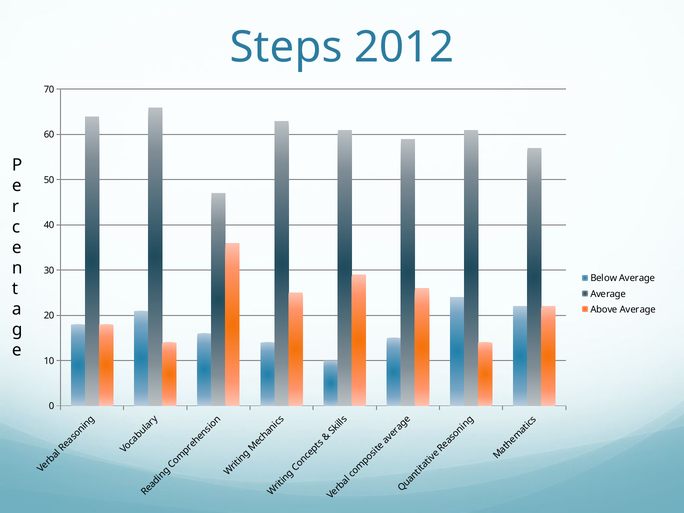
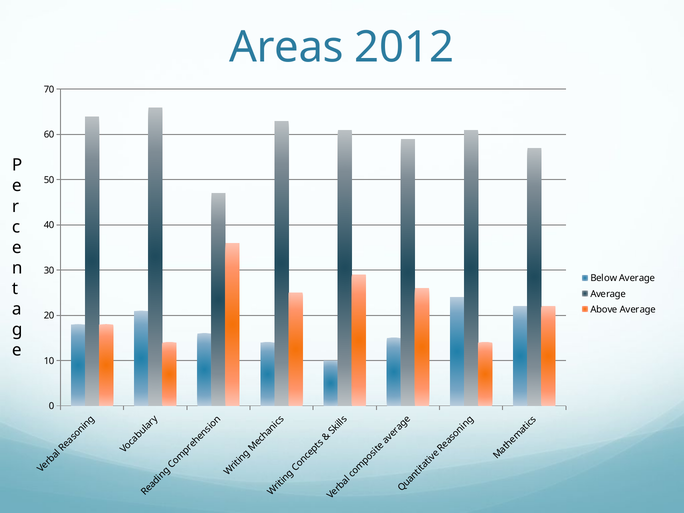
Steps: Steps -> Areas (287, 47)
